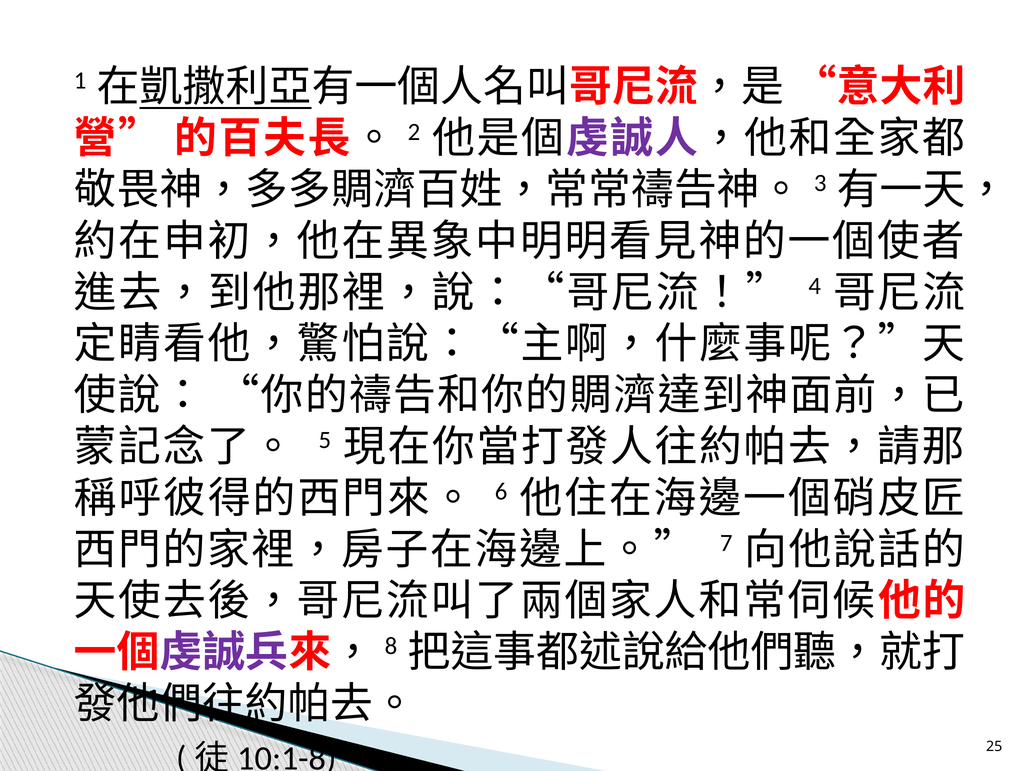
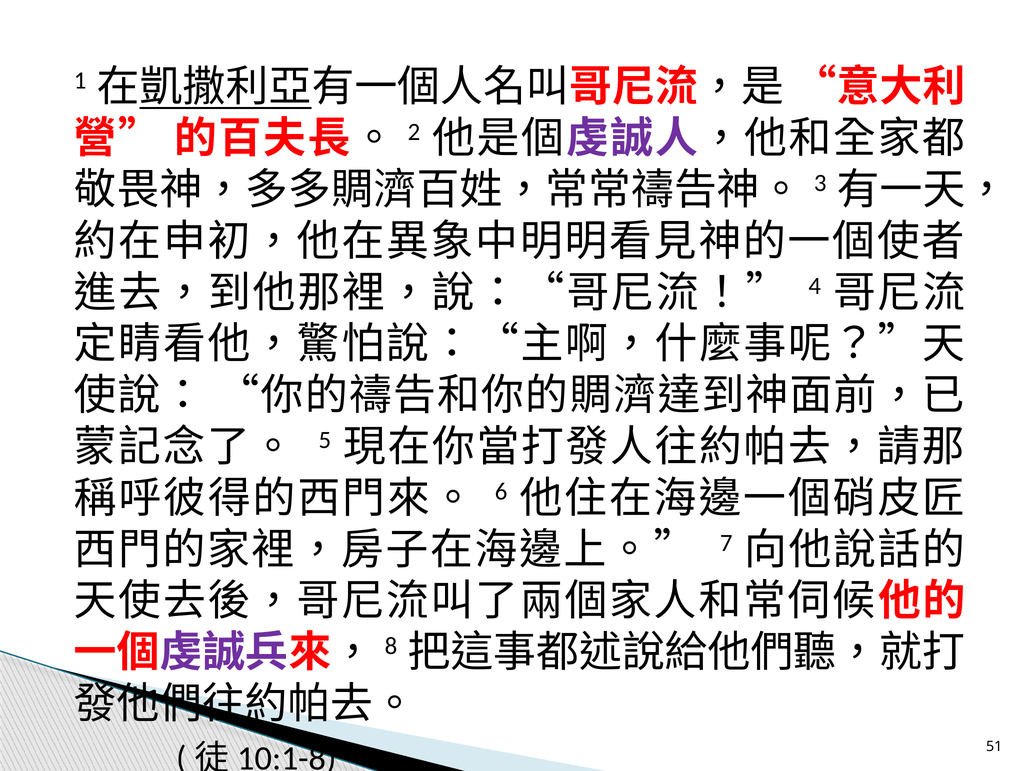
25: 25 -> 51 (994, 746)
